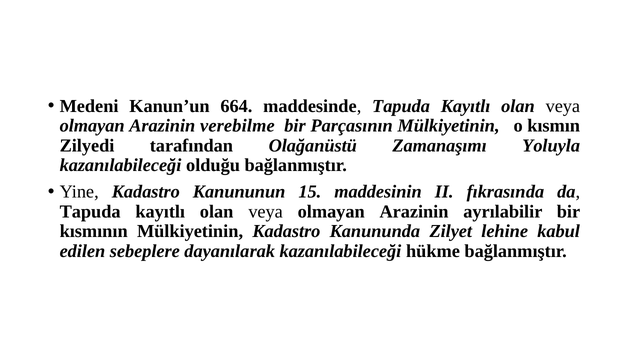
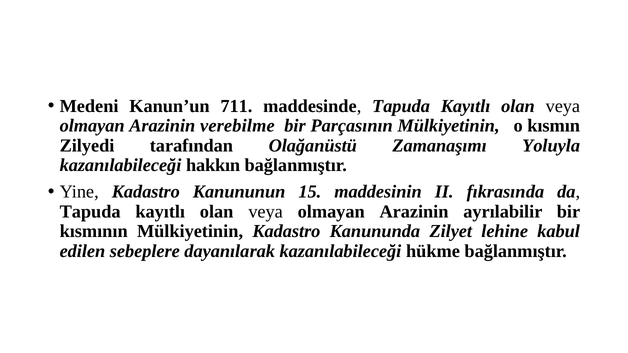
664: 664 -> 711 (236, 106)
olduğu: olduğu -> hakkın (213, 166)
